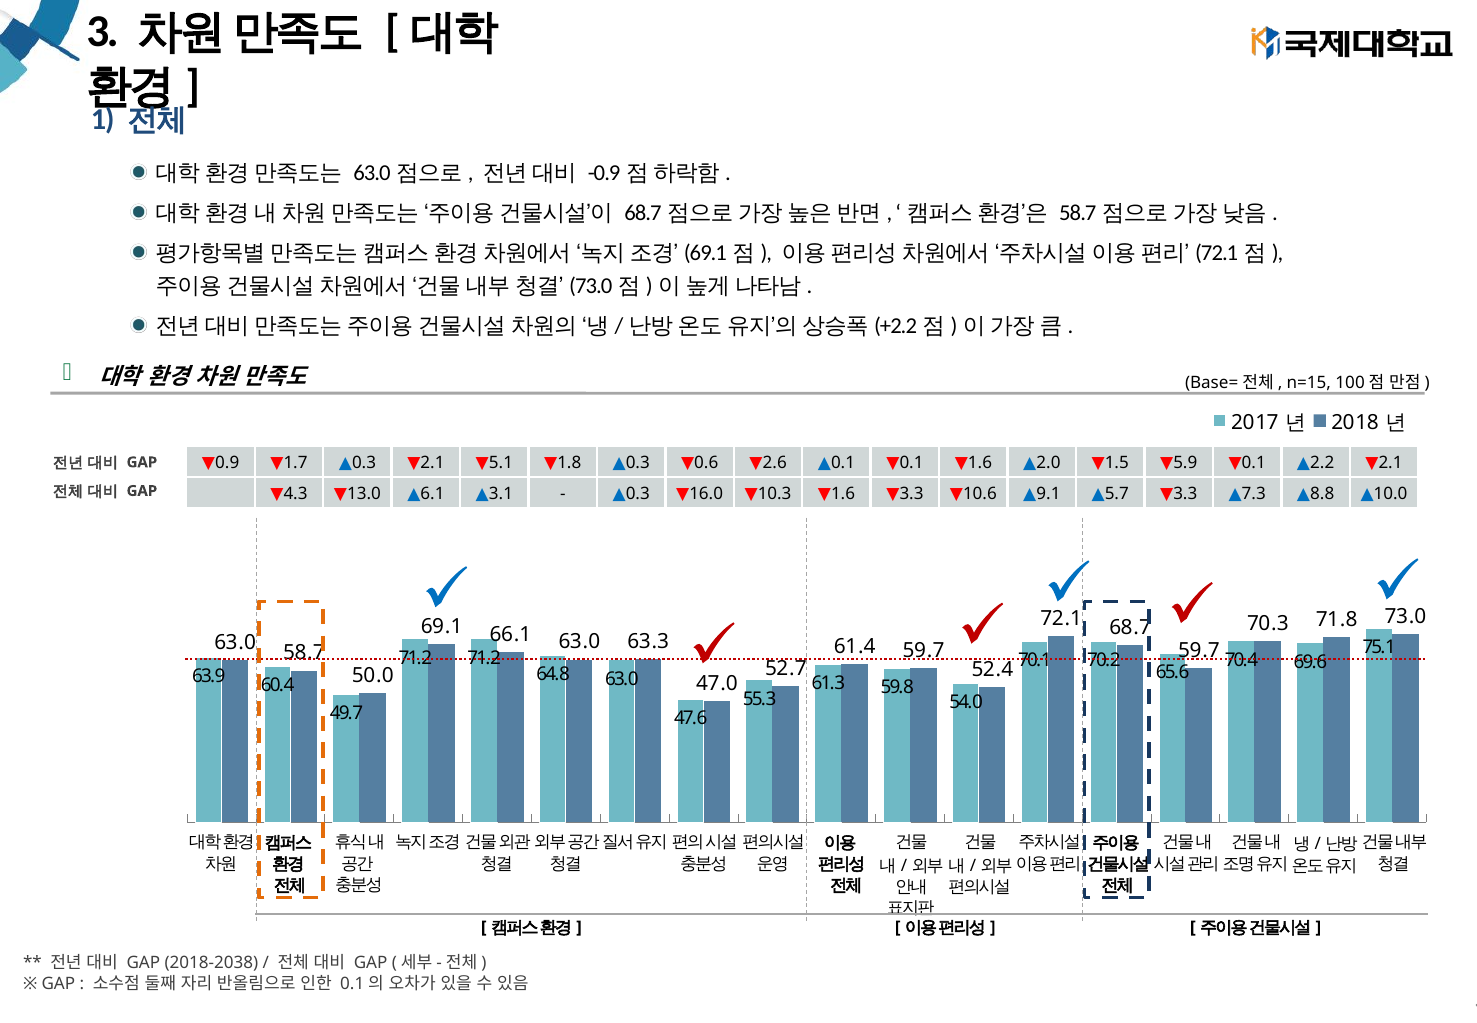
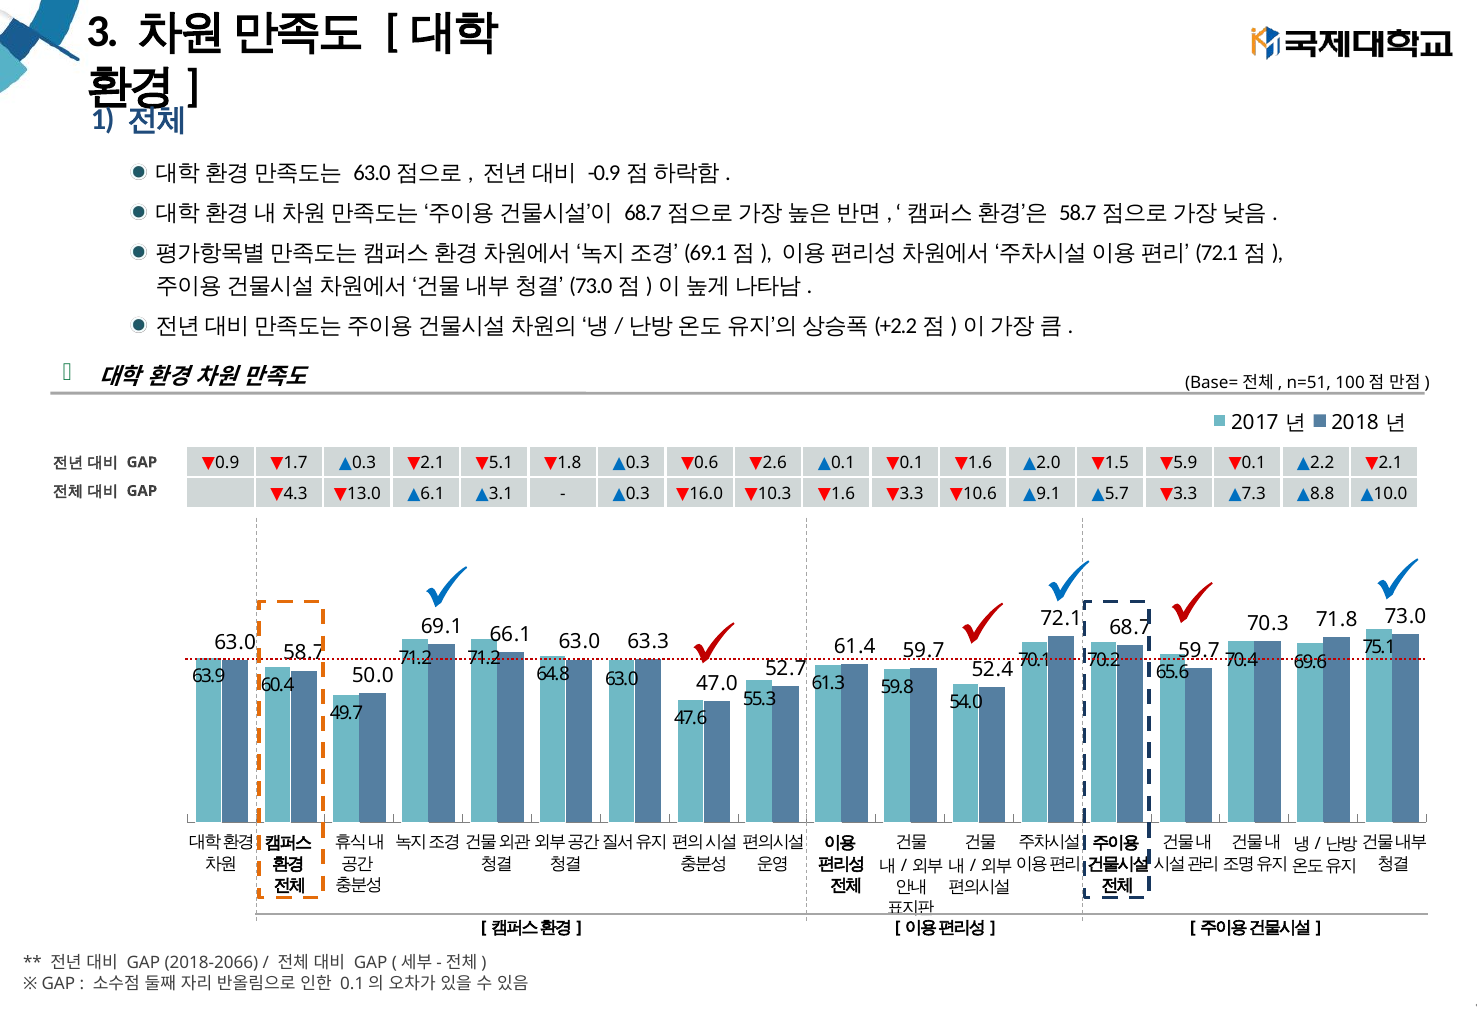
n=15: n=15 -> n=51 (1309, 382)
2018-2038: 2018-2038 -> 2018-2066 (211, 963)
